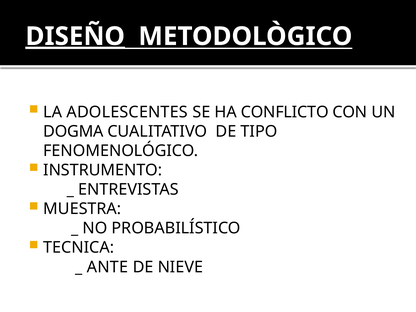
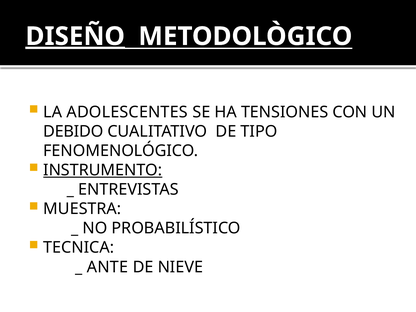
CONFLICTO: CONFLICTO -> TENSIONES (285, 112)
DOGMA: DOGMA -> DEBIDO (73, 131)
INSTRUMENTO underline: none -> present (103, 170)
